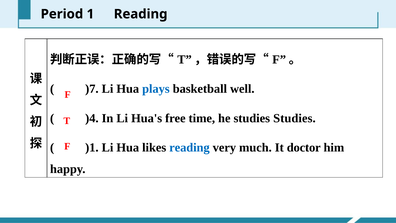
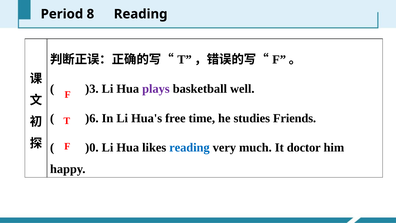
1: 1 -> 8 (90, 14)
)7: )7 -> )3 (92, 89)
plays colour: blue -> purple (156, 89)
)4: )4 -> )6 (92, 118)
studies Studies: Studies -> Friends (295, 118)
)1: )1 -> )0 (92, 147)
